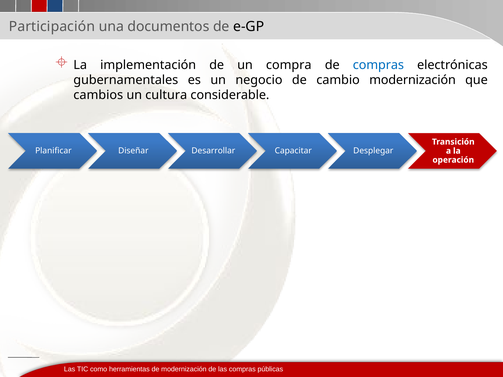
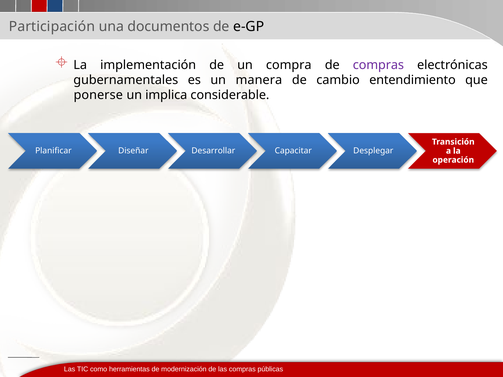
compras colour: blue -> purple (378, 65)
negocio: negocio -> manera (259, 80)
cambio modernización: modernización -> entendimiento (412, 80)
cambios: cambios -> ponerse (98, 95)
cultura: cultura -> implica (166, 95)
